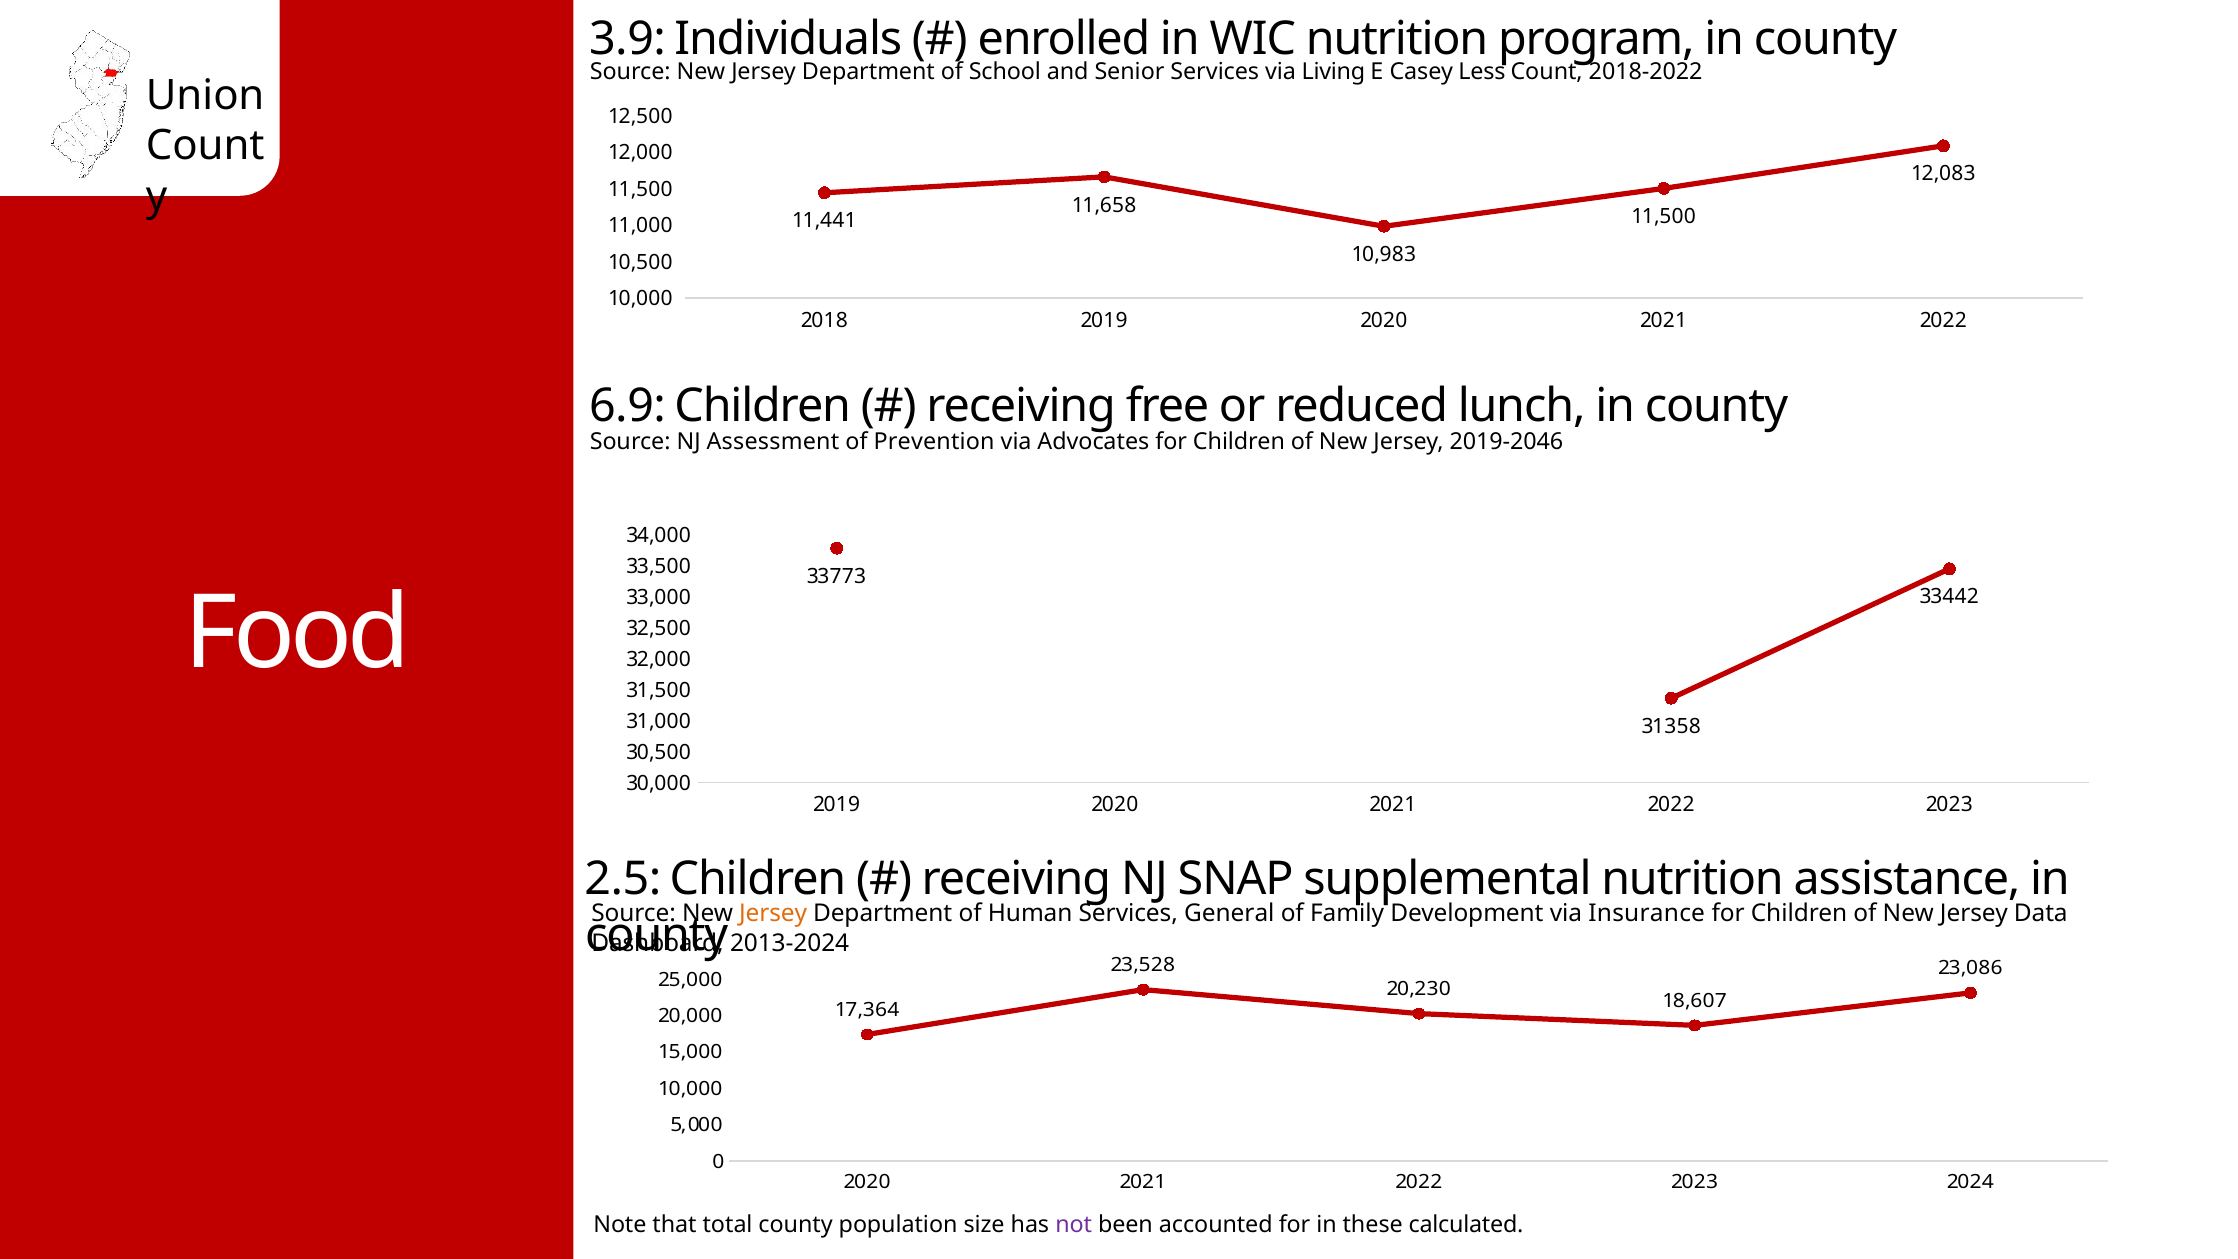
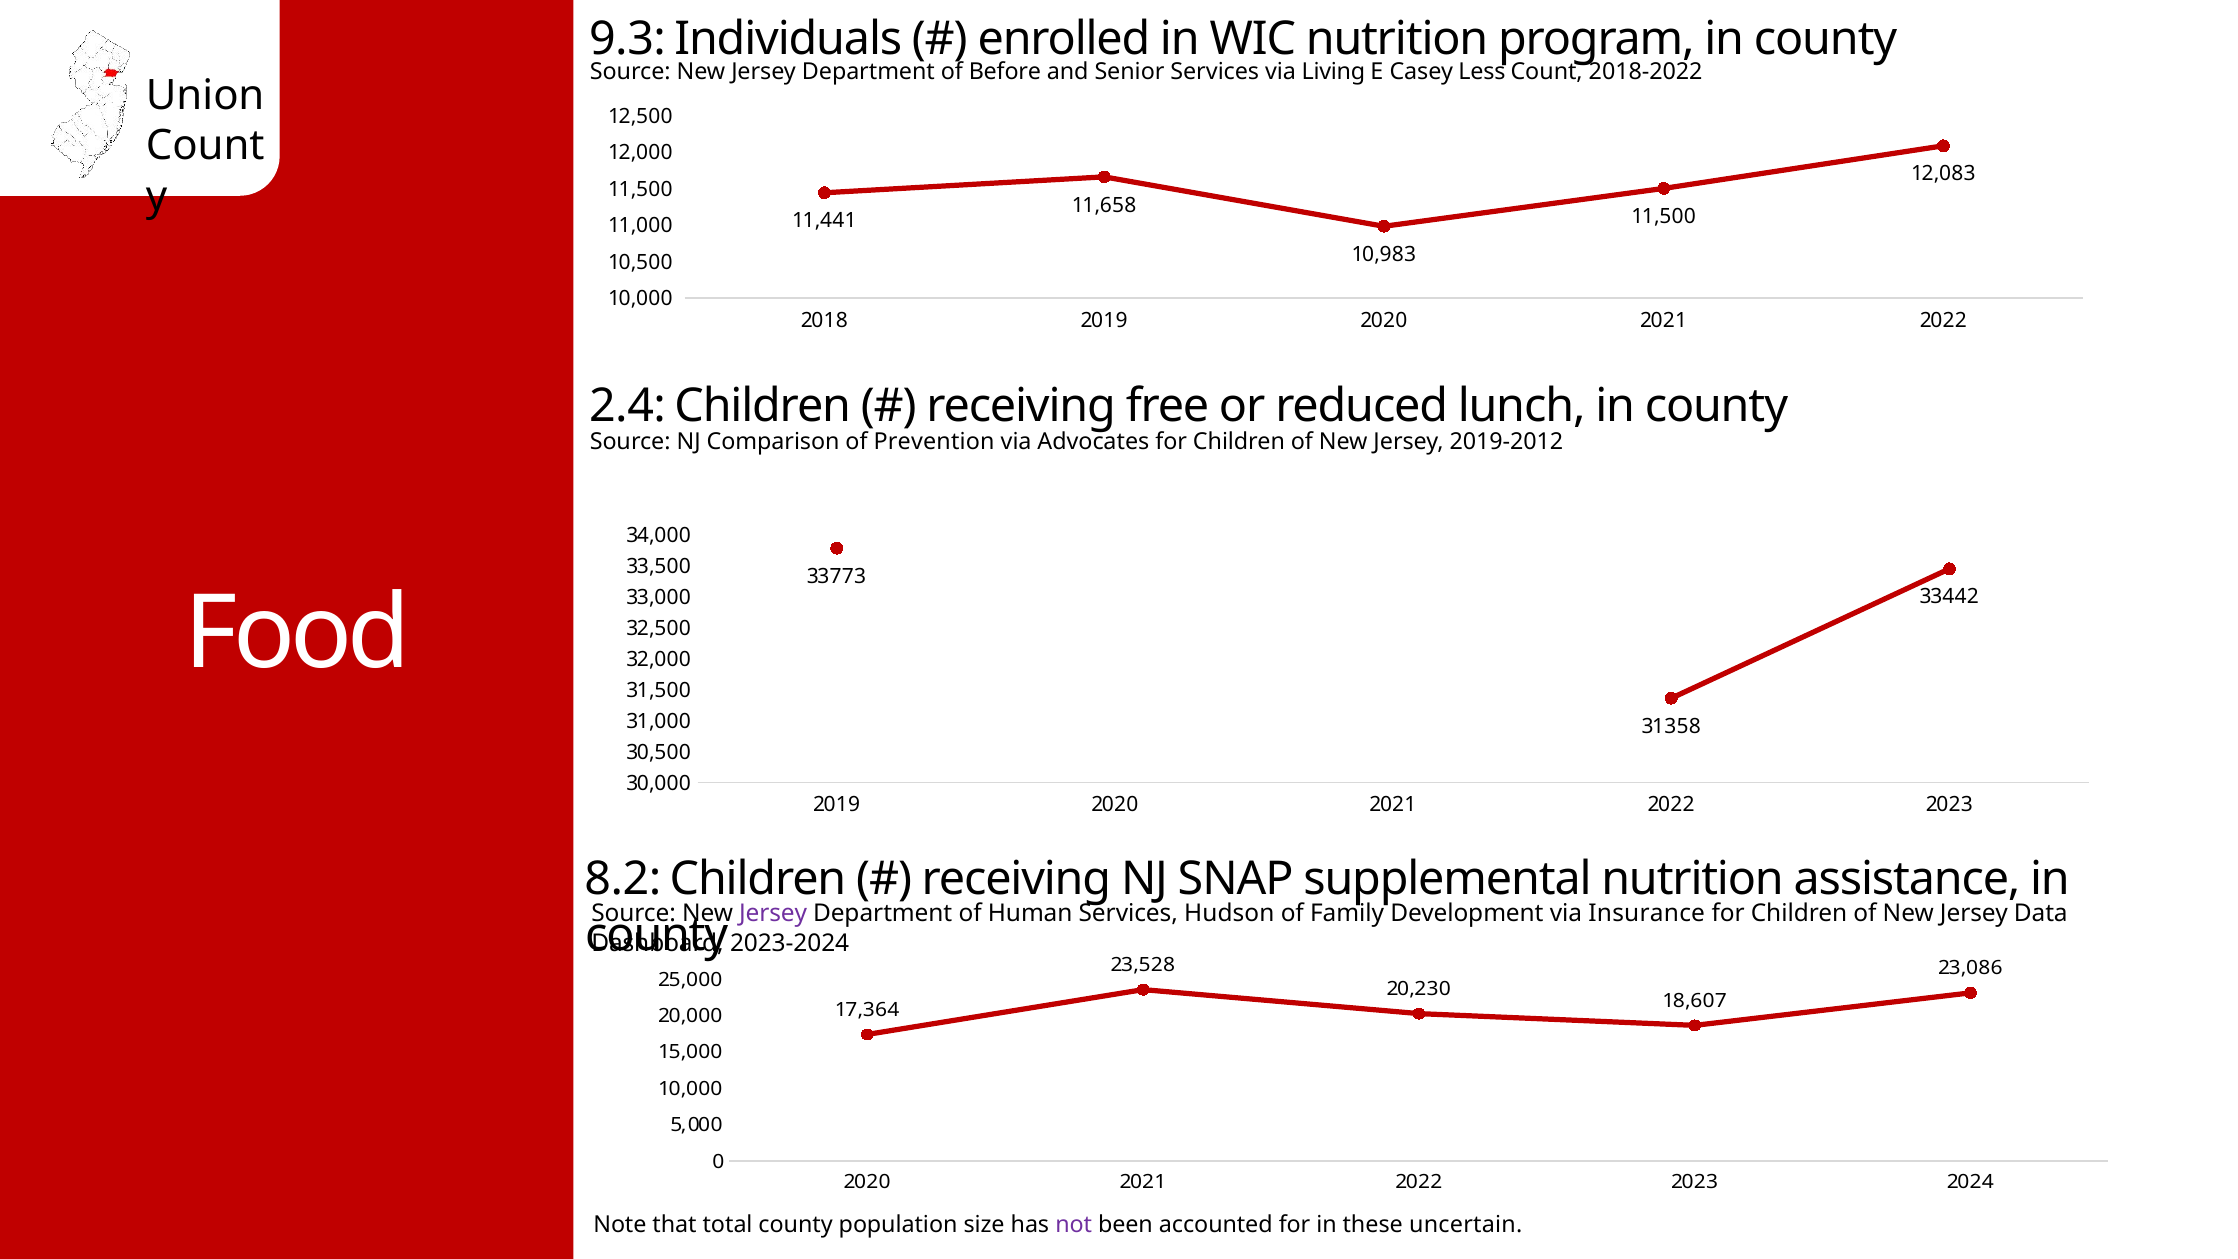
3.9: 3.9 -> 9.3 (627, 40)
School: School -> Before (1005, 72)
6.9: 6.9 -> 2.4 (627, 406)
Assessment: Assessment -> Comparison (773, 442)
2019-2046: 2019-2046 -> 2019-2012 (1506, 442)
2.5: 2.5 -> 8.2 (623, 879)
Jersey colour: orange -> purple (773, 914)
General: General -> Hudson (1229, 914)
2013-2024: 2013-2024 -> 2023-2024 (790, 943)
calculated: calculated -> uncertain (1466, 1225)
